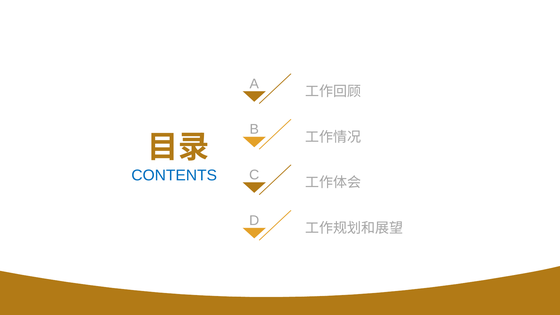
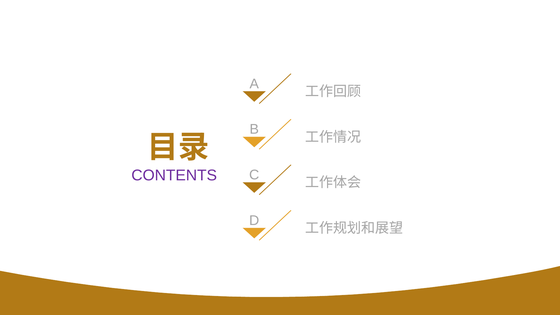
CONTENTS colour: blue -> purple (174, 176)
